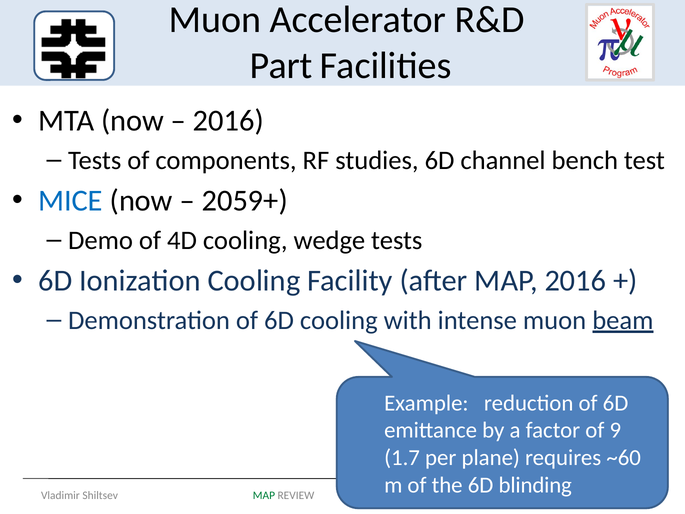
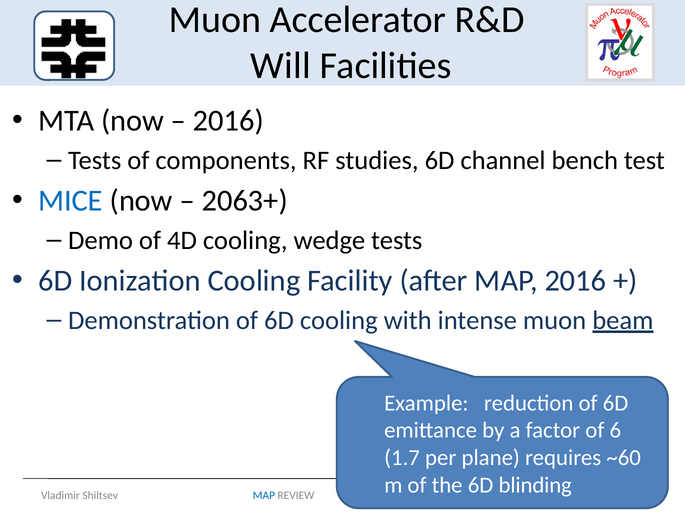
Part: Part -> Will (281, 65)
2059+: 2059+ -> 2063+ (245, 201)
9: 9 -> 6 (615, 430)
MAP colour: green -> blue (264, 495)
